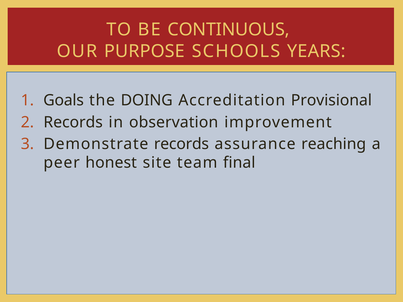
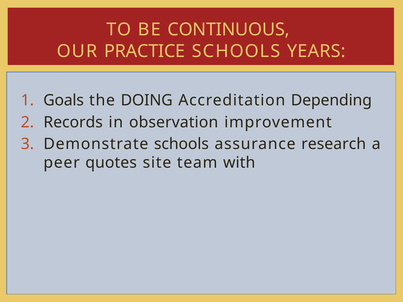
PURPOSE: PURPOSE -> PRACTICE (145, 51)
Provisional: Provisional -> Depending (331, 100)
Demonstrate records: records -> schools (181, 144)
reaching: reaching -> research (334, 144)
honest: honest -> quotes (111, 163)
final: final -> with (239, 163)
